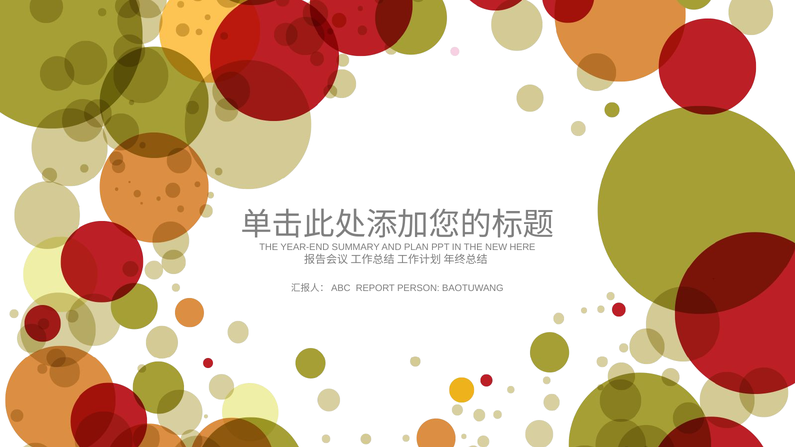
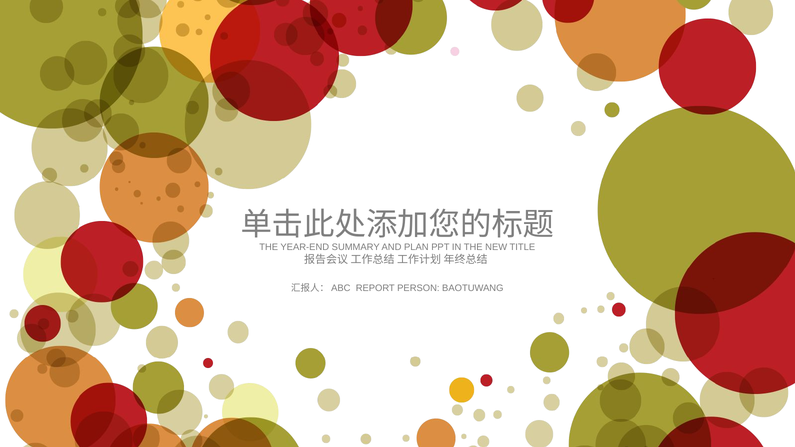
HERE: HERE -> TITLE (522, 247)
